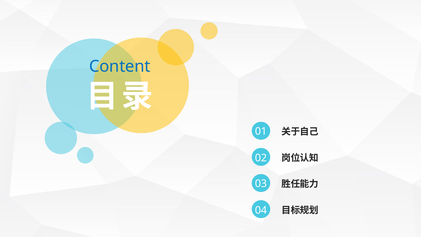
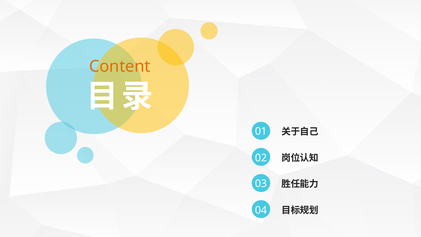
Content colour: blue -> orange (120, 66)
